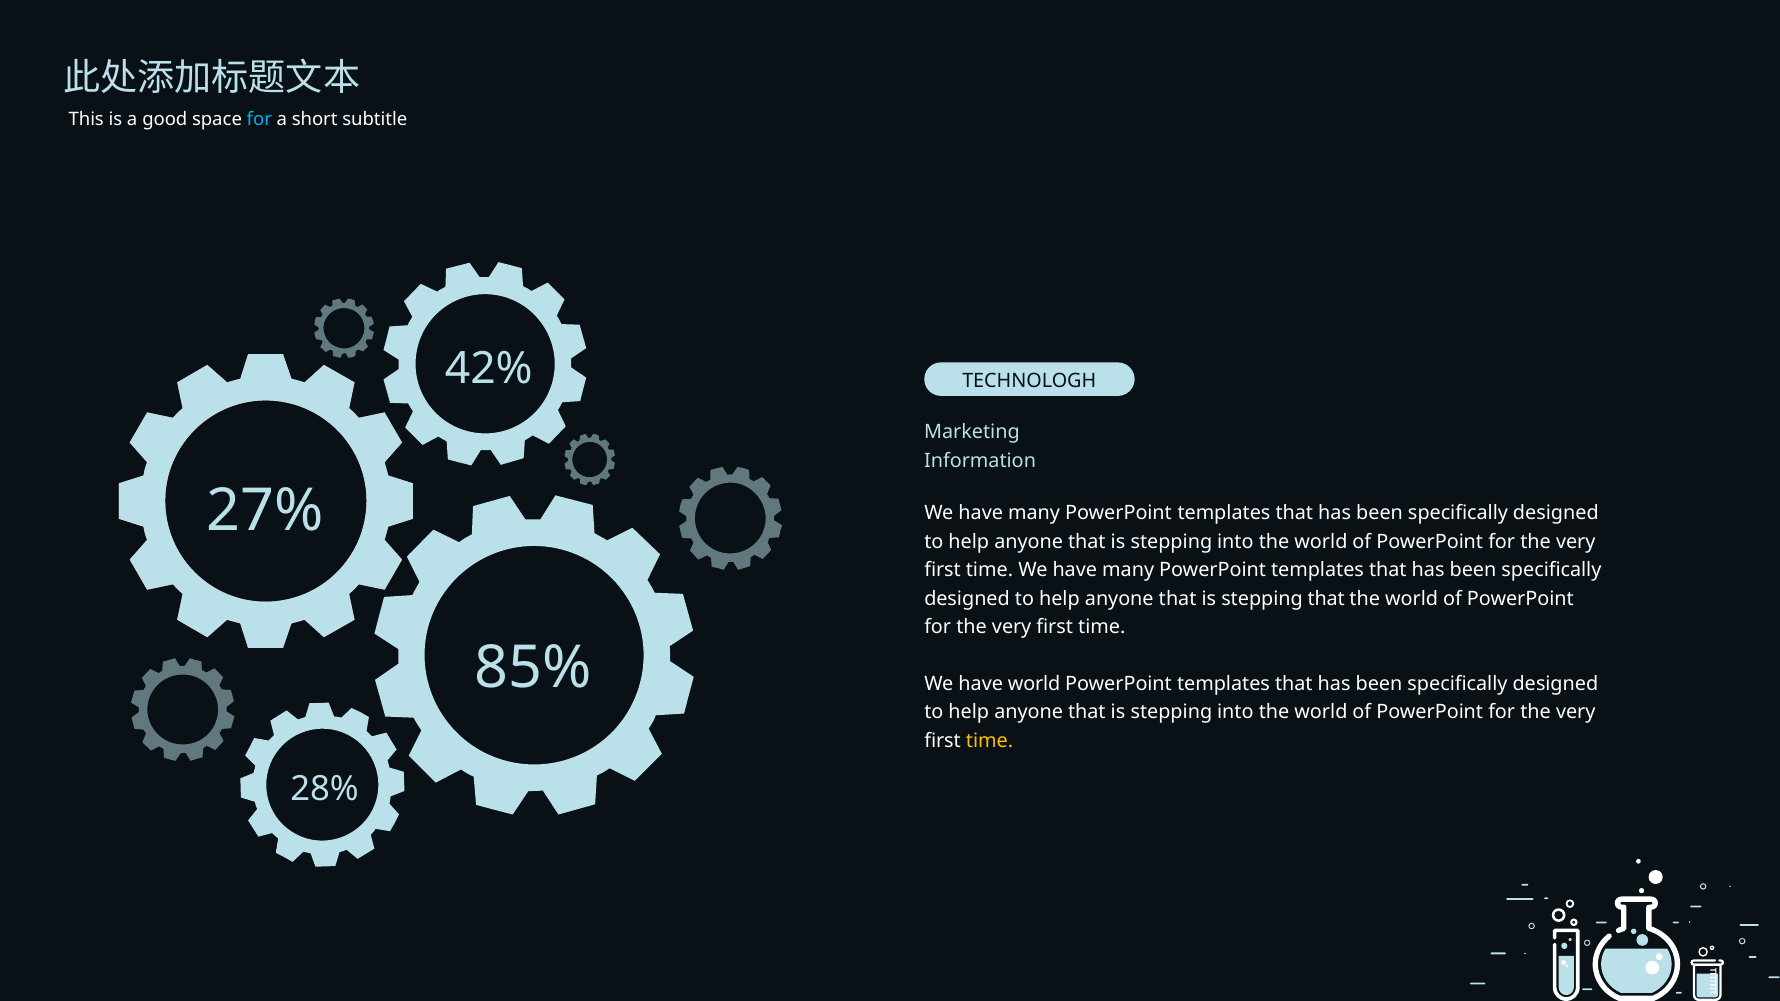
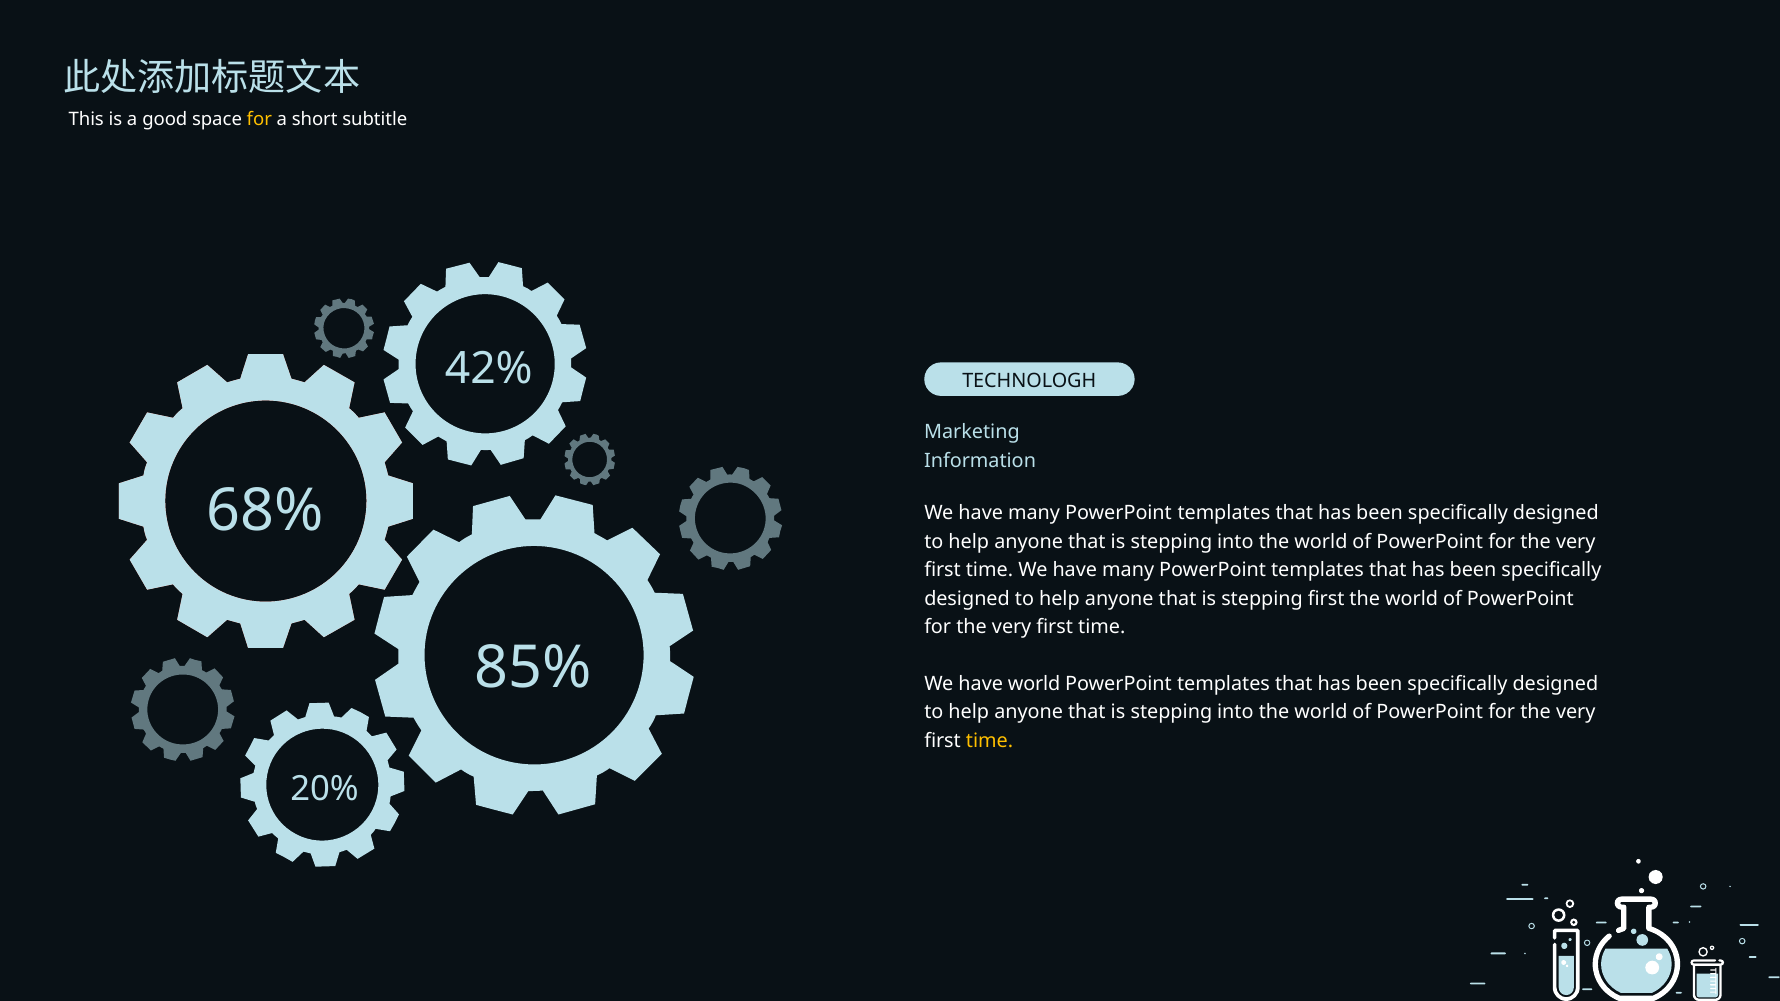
for colour: light blue -> yellow (259, 119)
27%: 27% -> 68% (265, 511)
stepping that: that -> first (1326, 599)
28%: 28% -> 20% (325, 790)
